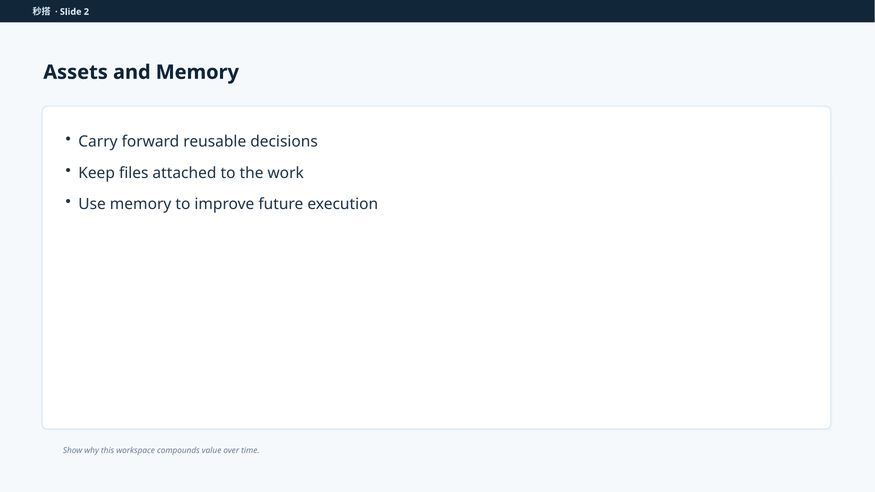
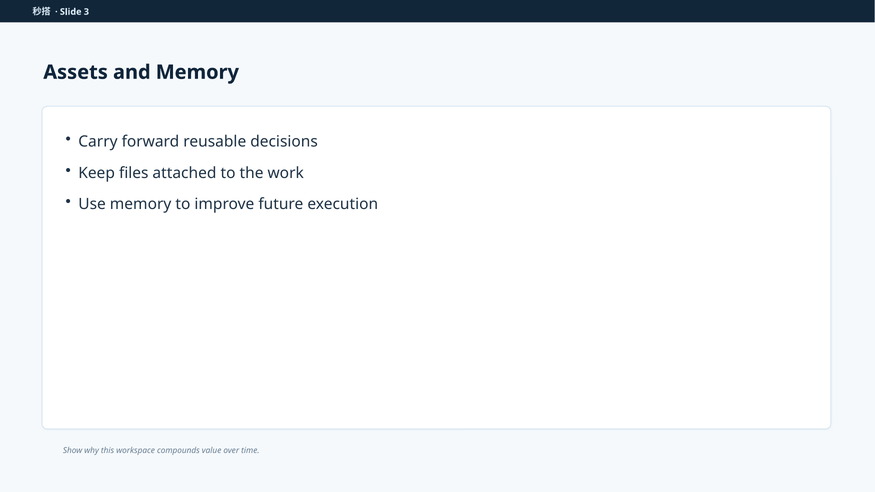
2: 2 -> 3 (86, 12)
